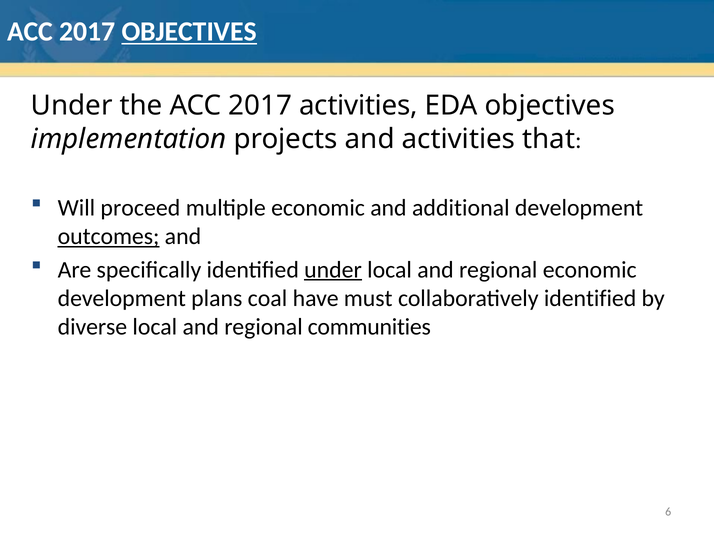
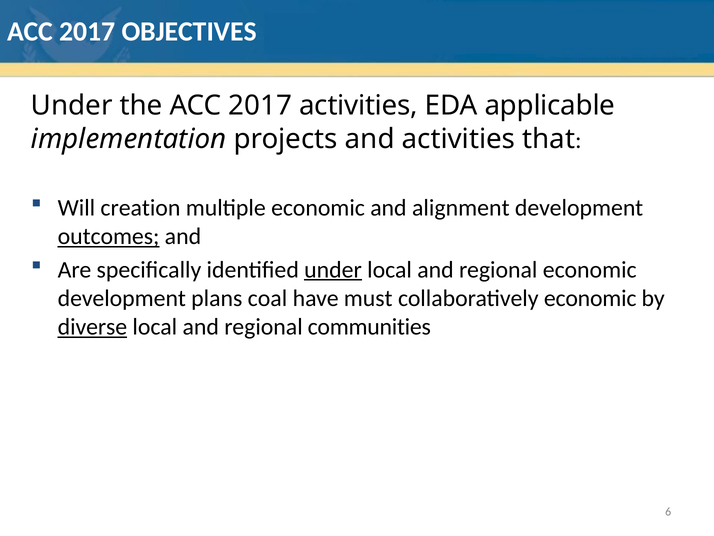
OBJECTIVES underline: present -> none (189, 32)
EDA objectives: objectives -> applicable (550, 105)
proceed: proceed -> creation (140, 208)
additional: additional -> alignment (461, 208)
collaboratively identified: identified -> economic (590, 298)
diverse underline: none -> present (92, 327)
